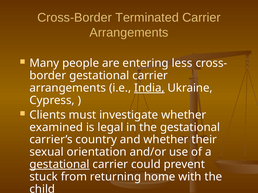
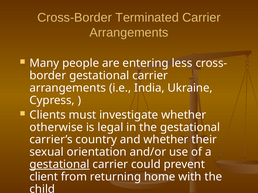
India underline: present -> none (149, 88)
examined: examined -> otherwise (56, 128)
stuck: stuck -> client (44, 177)
